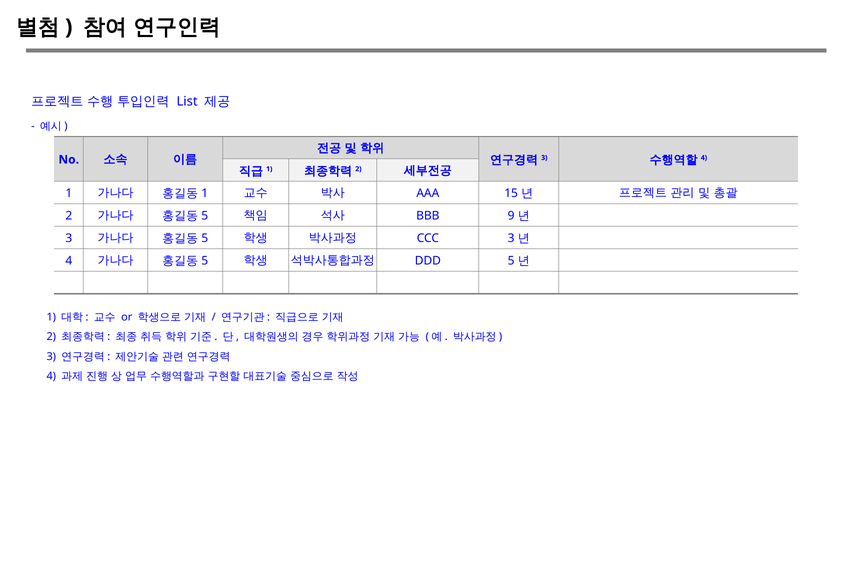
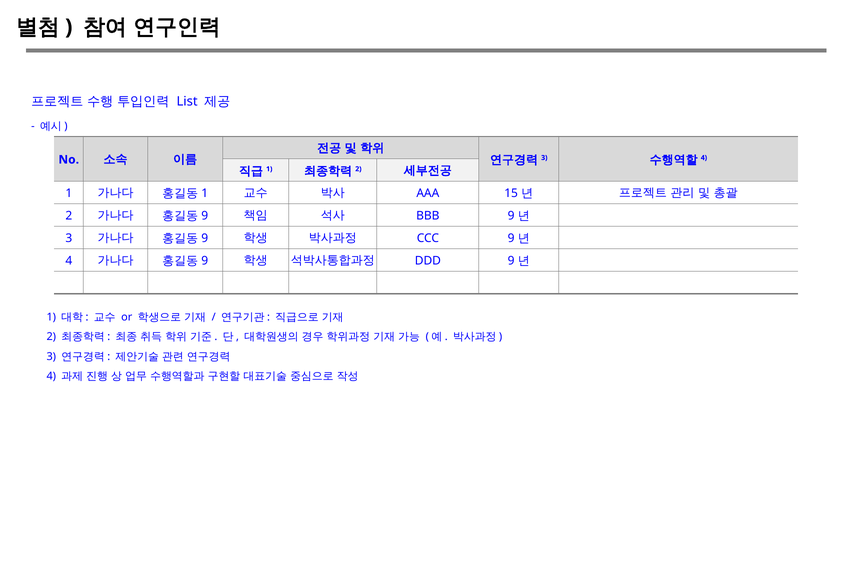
5: 5 -> 9 (205, 216)
5: 5 -> 9 (205, 238)
CCC 3: 3 -> 9 (511, 238)
5: 5 -> 9 (205, 261)
DDD 5: 5 -> 9 (511, 261)
